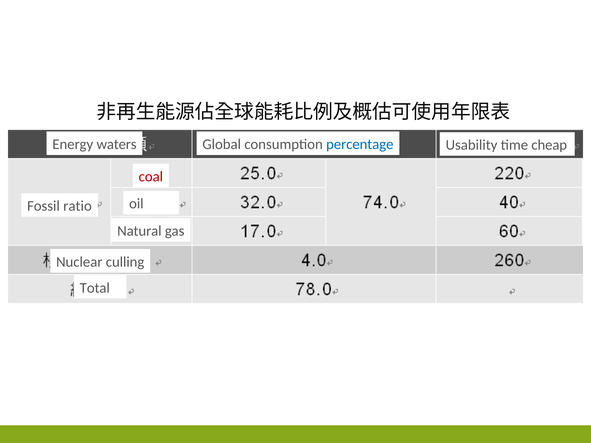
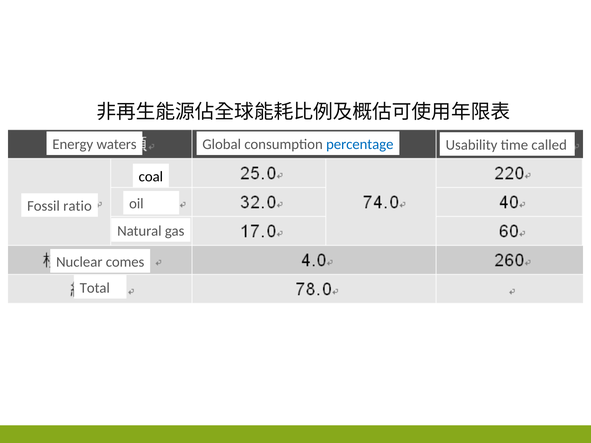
cheap: cheap -> called (549, 145)
coal colour: red -> black (151, 177)
culling: culling -> comes (125, 262)
